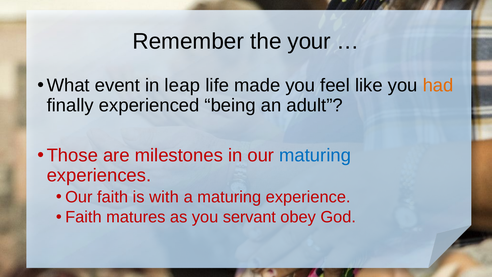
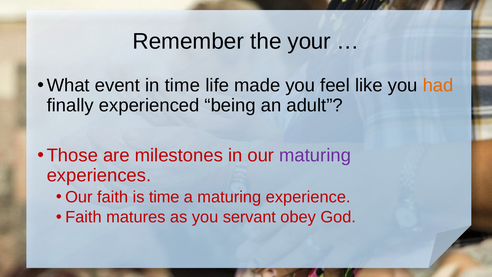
in leap: leap -> time (182, 85)
maturing colour: blue -> purple (315, 155)
is with: with -> time (164, 197)
